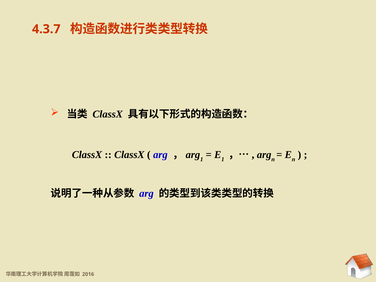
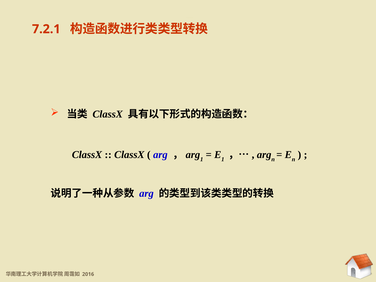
4.3.7: 4.3.7 -> 7.2.1 (46, 29)
